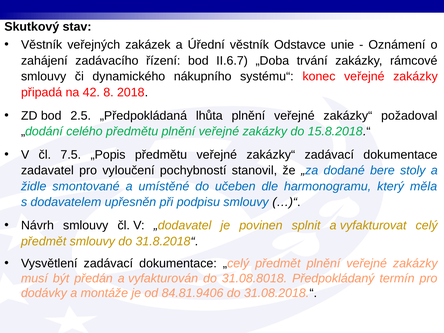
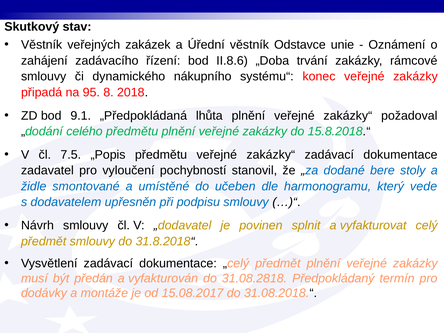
II.6.7: II.6.7 -> II.8.6 (232, 61)
42: 42 -> 95 (91, 92)
2.5: 2.5 -> 9.1 (81, 116)
měla: měla -> vede (424, 186)
31.08.8018: 31.08.8018 -> 31.08.2818 (255, 278)
84.81.9406: 84.81.9406 -> 15.08.2017 (193, 293)
